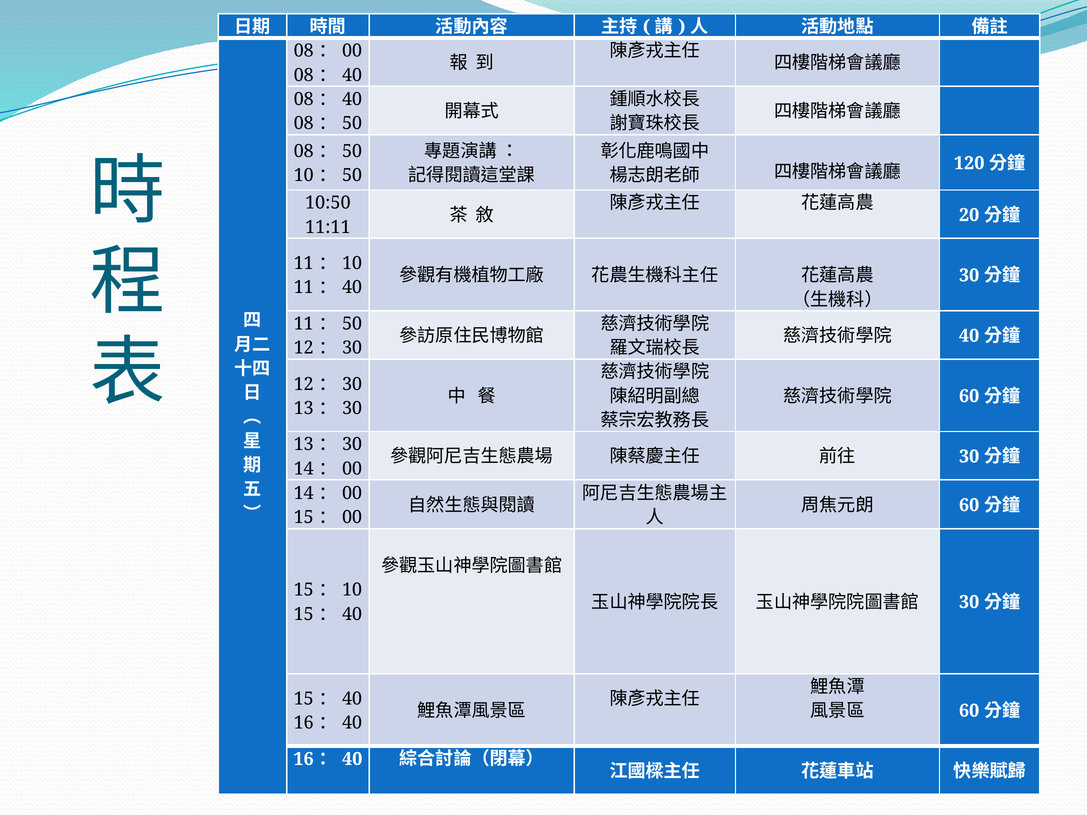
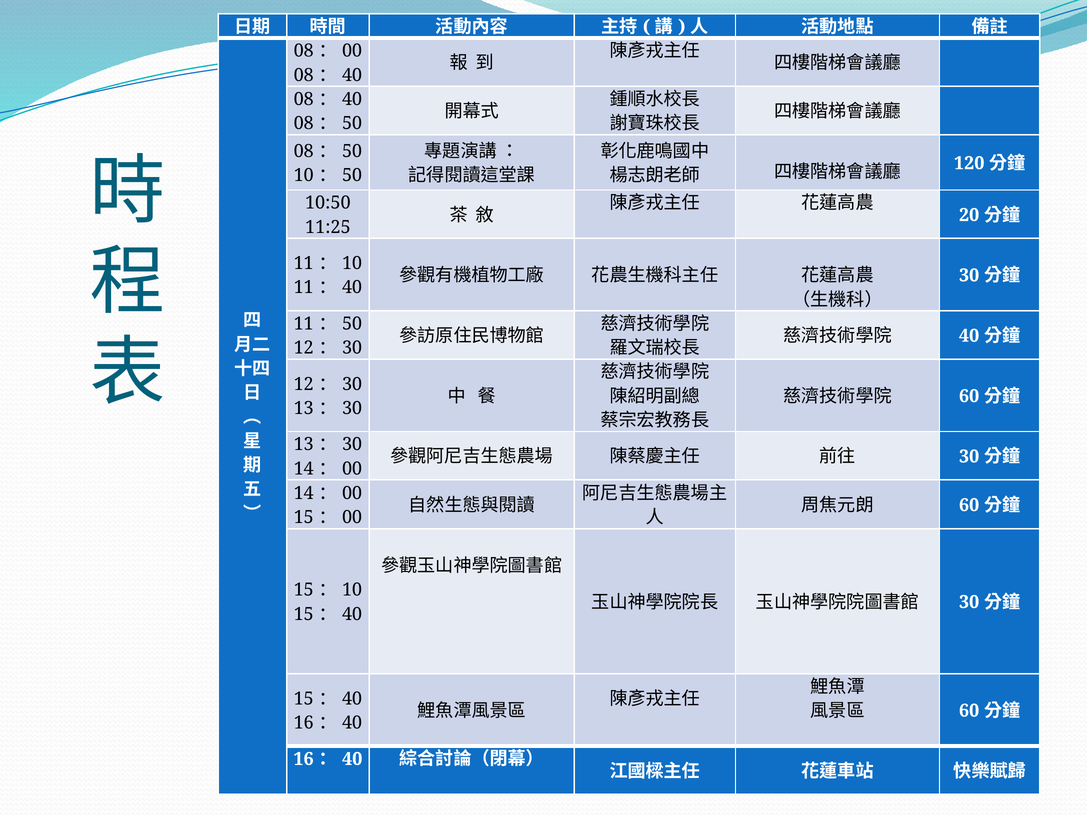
11:11: 11:11 -> 11:25 (328, 227)
